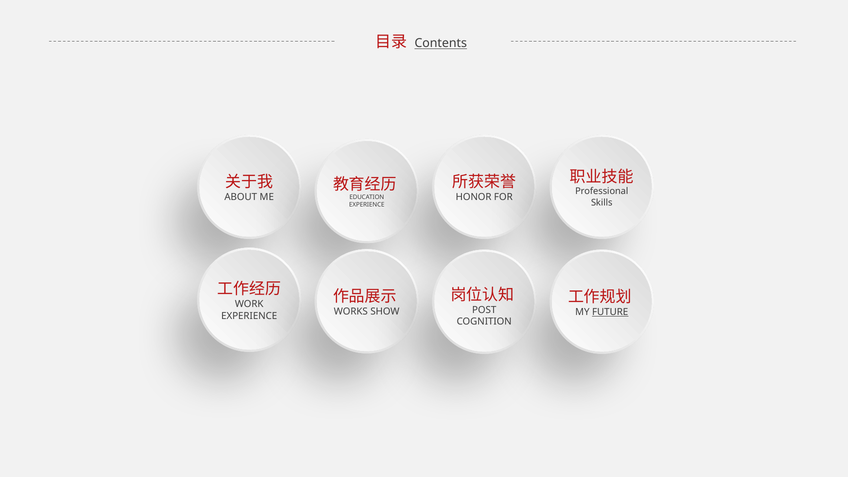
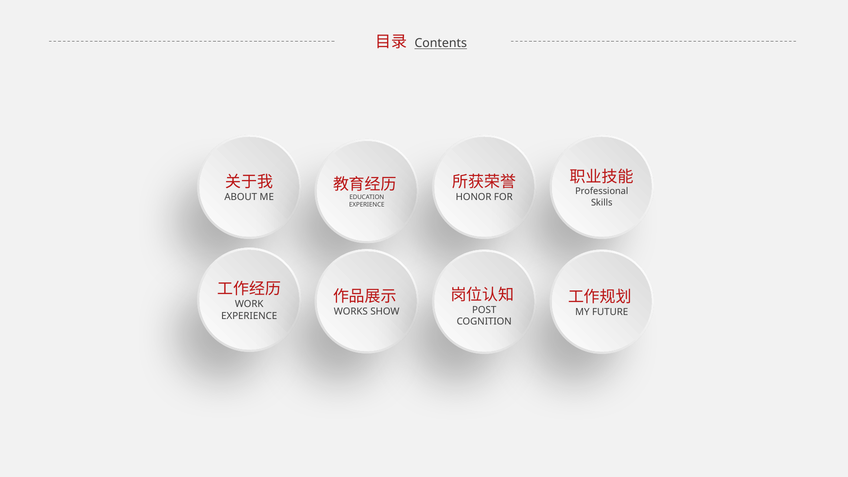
FUTURE underline: present -> none (610, 312)
